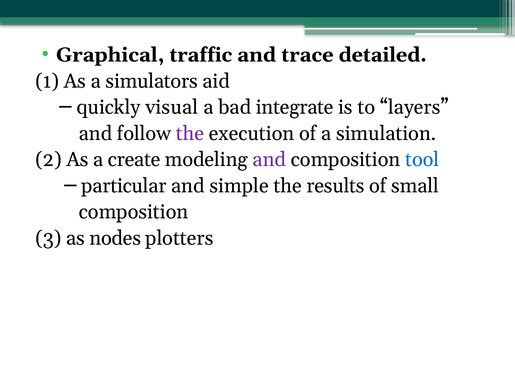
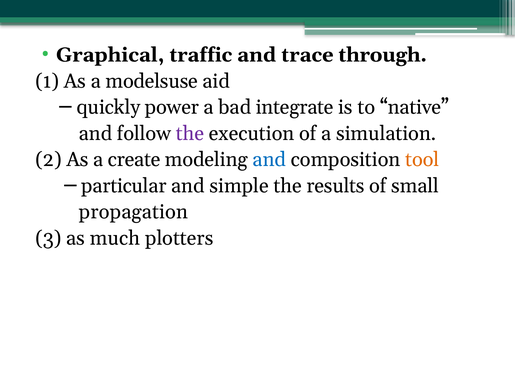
detailed: detailed -> through (383, 55)
simulators: simulators -> modelsuse (152, 81)
visual: visual -> power (172, 107)
layers: layers -> native (414, 107)
and colour: purple -> blue (269, 160)
tool colour: blue -> orange (422, 160)
composition: composition -> propagation (133, 212)
nodes: nodes -> much (115, 238)
